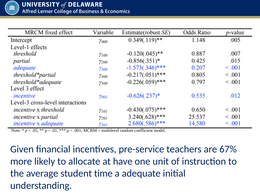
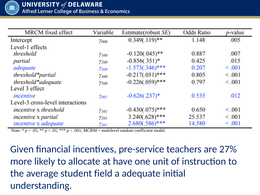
67%: 67% -> 27% (228, 149)
time: time -> field (103, 173)
